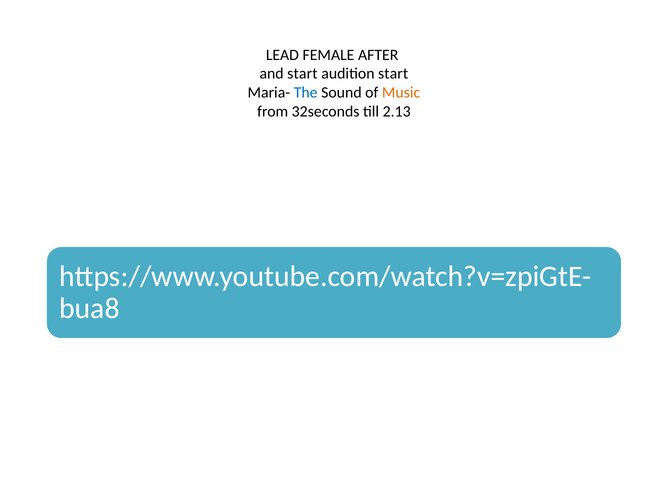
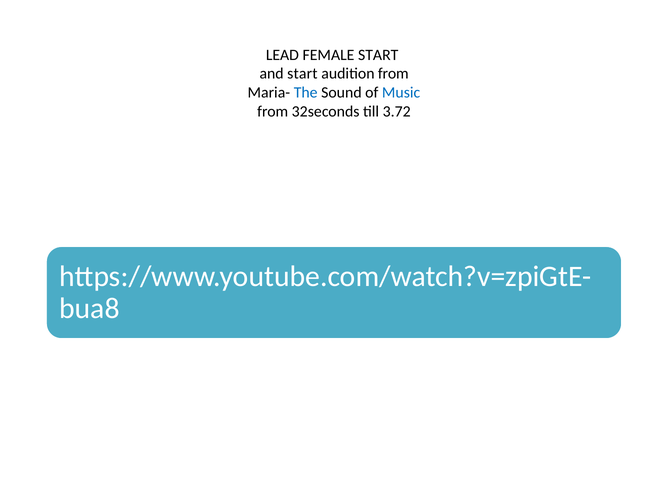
FEMALE AFTER: AFTER -> START (378, 55)
audition start: start -> from (393, 74)
Music colour: orange -> blue (401, 93)
2.13: 2.13 -> 3.72 (397, 112)
